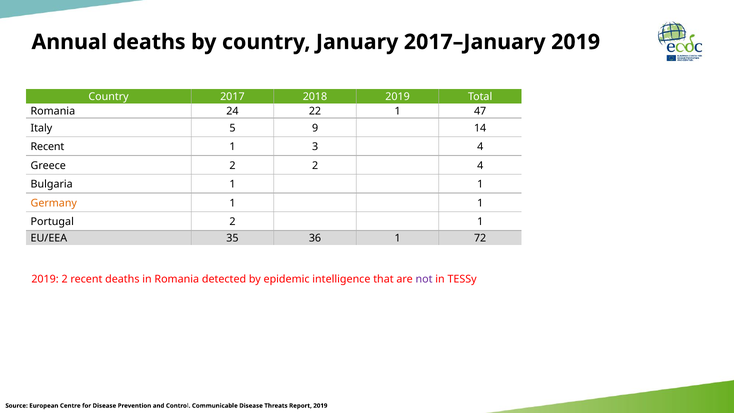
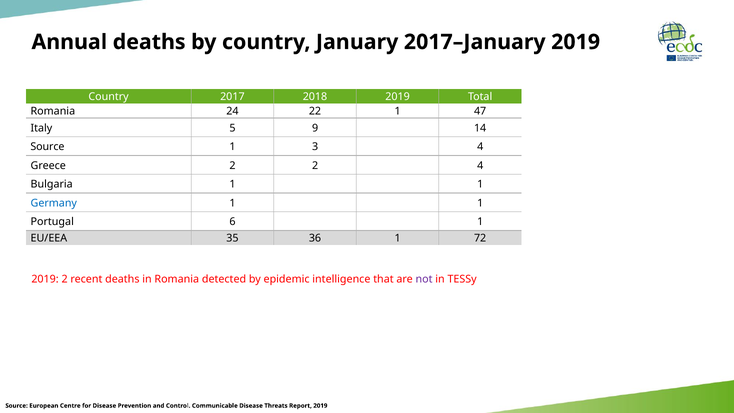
Recent: Recent -> Source (47, 147)
Germany colour: orange -> blue (54, 203)
Portugal 2: 2 -> 6 (232, 222)
